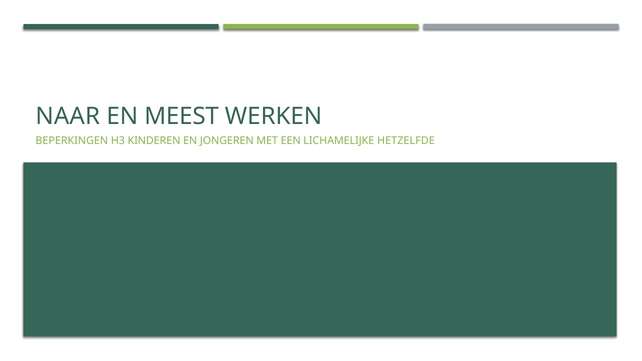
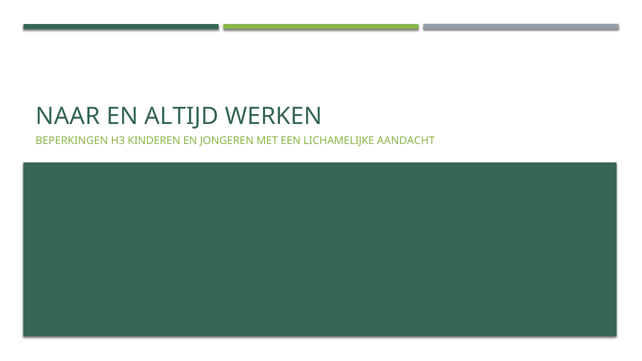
MEEST: MEEST -> ALTIJD (181, 116)
HETZELFDE: HETZELFDE -> AANDACHT (406, 141)
